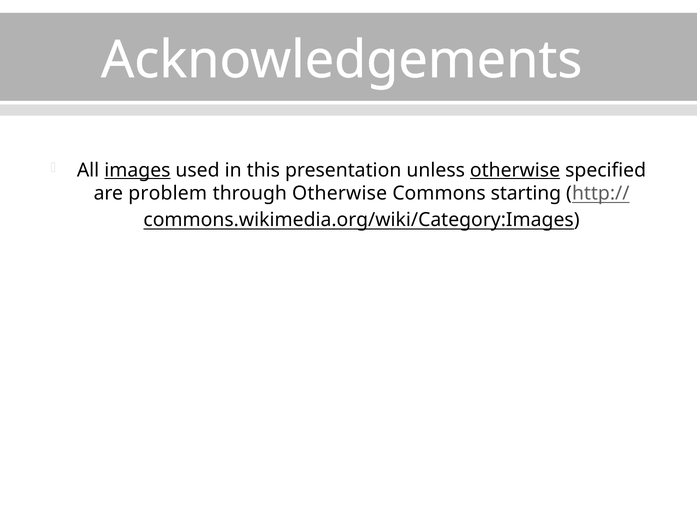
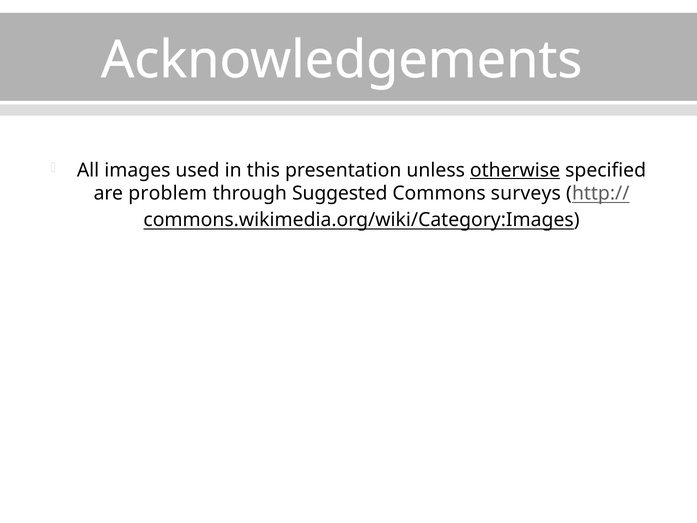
images underline: present -> none (137, 170)
through Otherwise: Otherwise -> Suggested (340, 193)
starting: starting -> surveys (526, 193)
